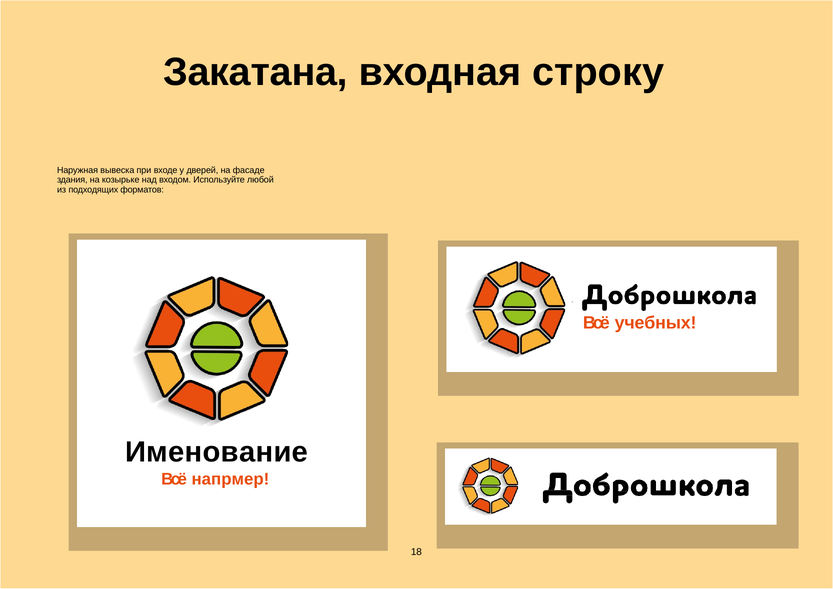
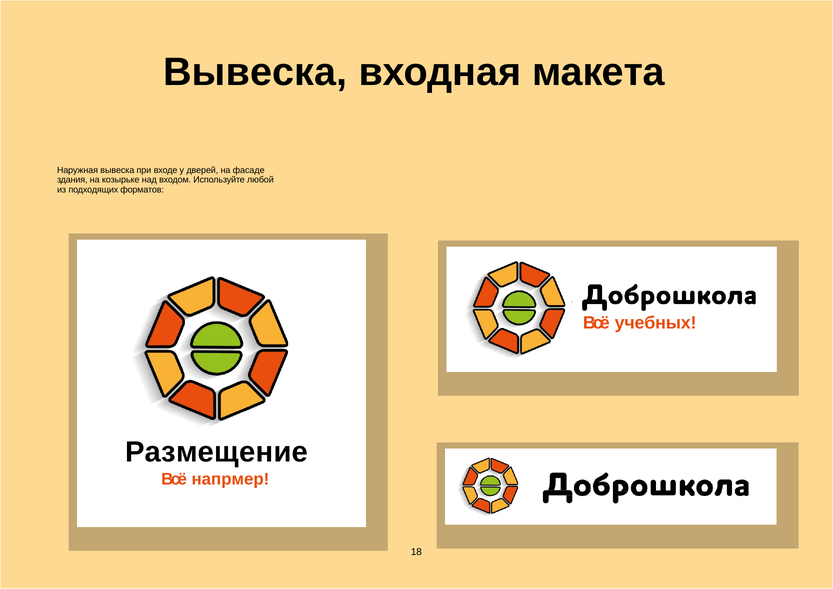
Закатана: Закатана -> Вывеска (255, 72)
строку: строку -> макета (598, 72)
Именование: Именование -> Размещение (217, 452)
